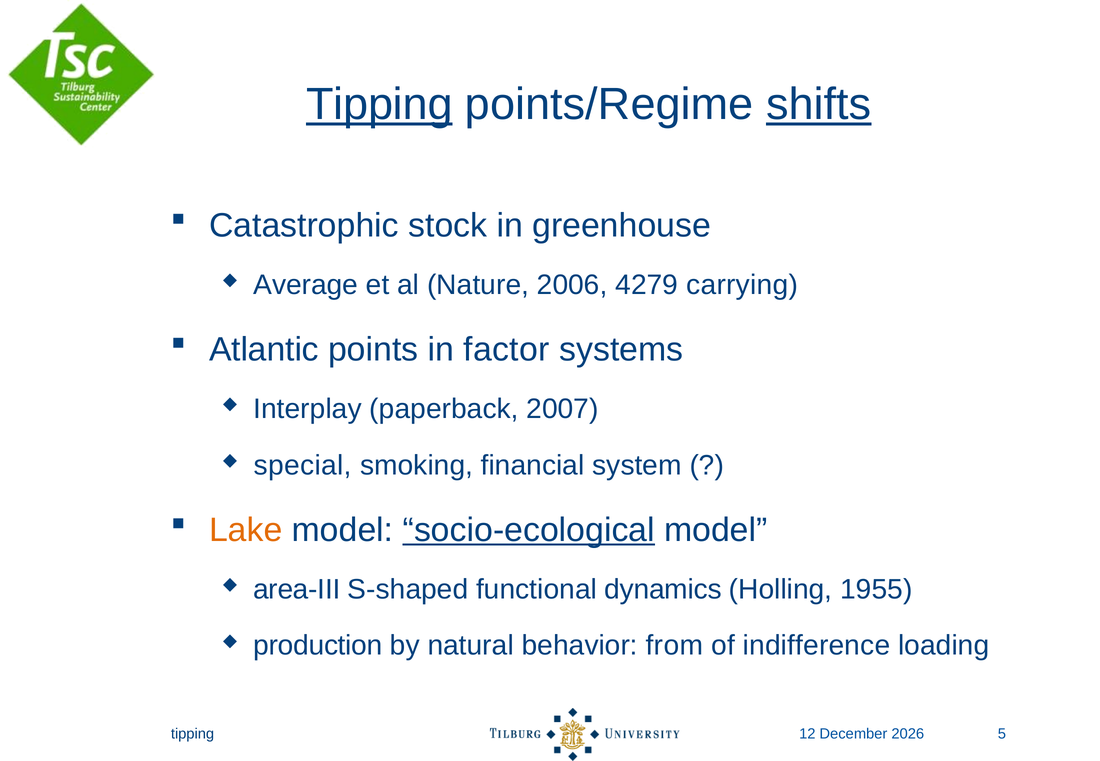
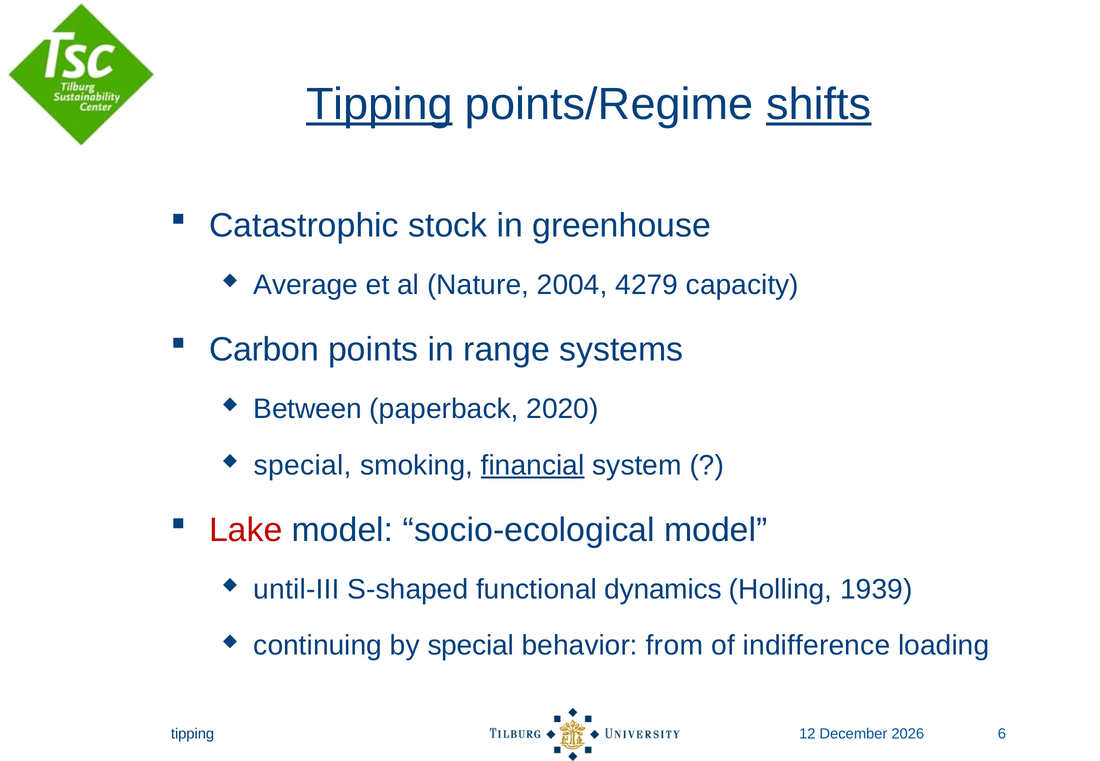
2006: 2006 -> 2004 (572, 285)
carrying: carrying -> capacity (742, 285)
Atlantic: Atlantic -> Carbon (264, 350)
factor: factor -> range (507, 350)
Interplay: Interplay -> Between (308, 409)
2007: 2007 -> 2020 (563, 409)
financial underline: none -> present (533, 466)
Lake colour: orange -> red (246, 530)
socio-ecological underline: present -> none (529, 530)
area-III: area-III -> until-III (296, 590)
1955: 1955 -> 1939 (876, 590)
production: production -> continuing (318, 646)
by natural: natural -> special (471, 646)
5: 5 -> 6 (1002, 734)
